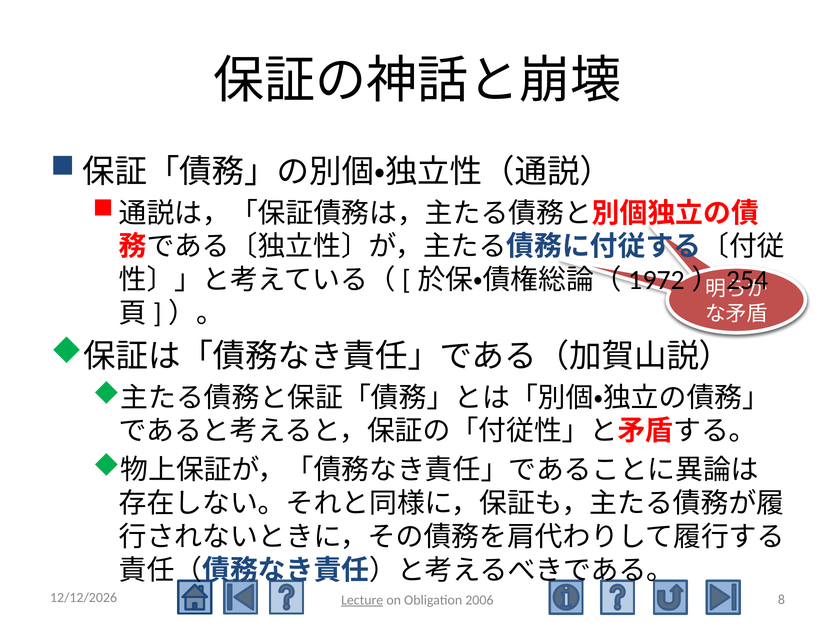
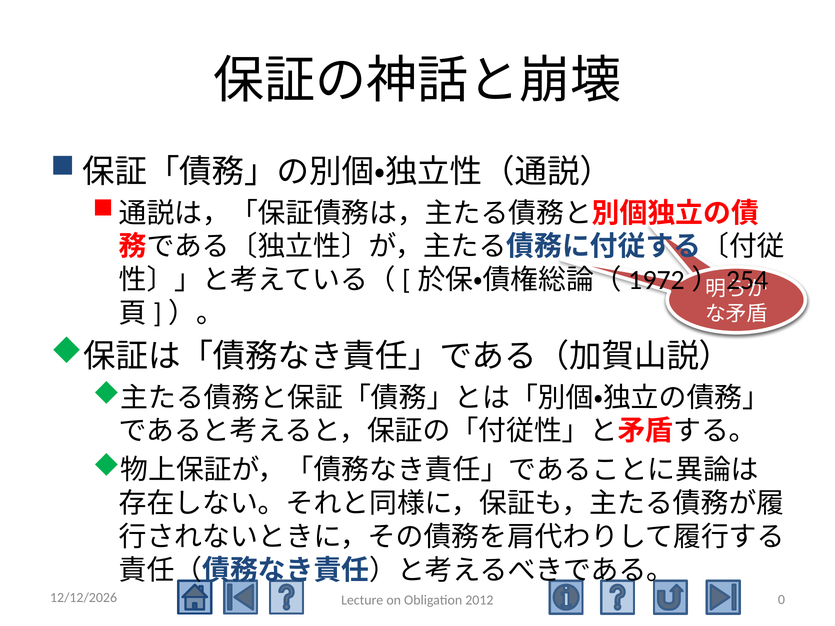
8: 8 -> 0 (781, 600)
Lecture underline: present -> none (362, 600)
2006: 2006 -> 2012 (479, 600)
